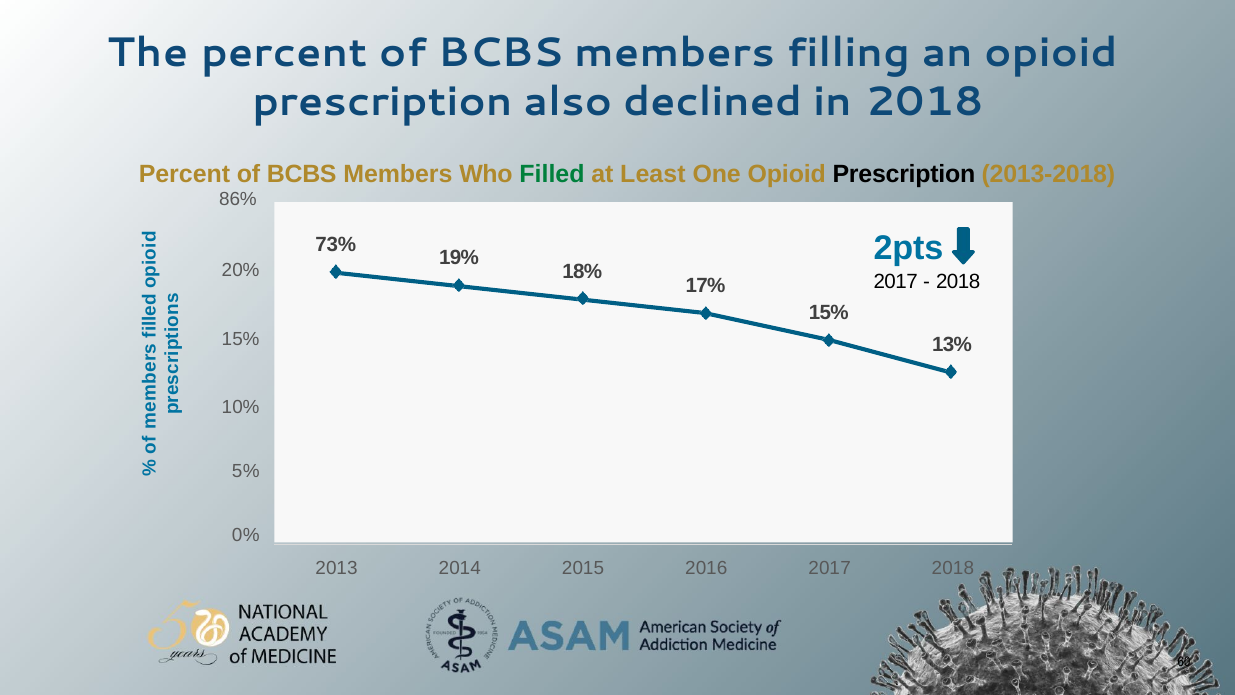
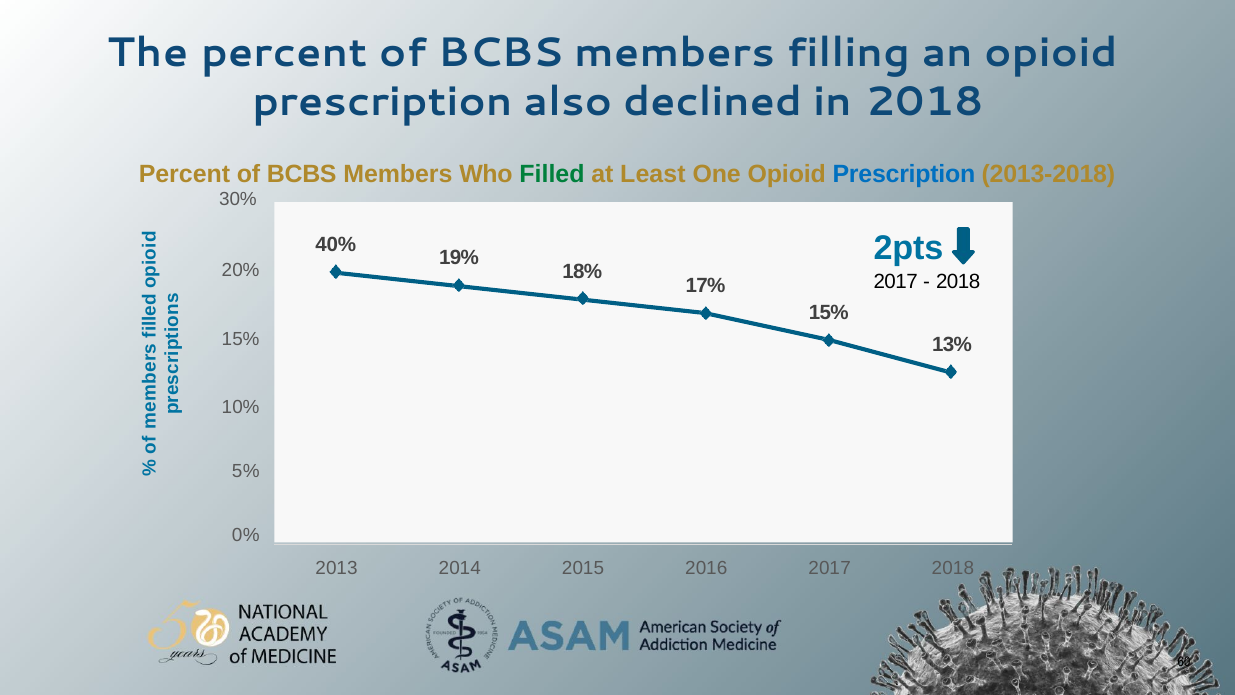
Prescription colour: black -> blue (904, 174)
86%: 86% -> 30% (238, 200)
73%: 73% -> 40% (336, 244)
